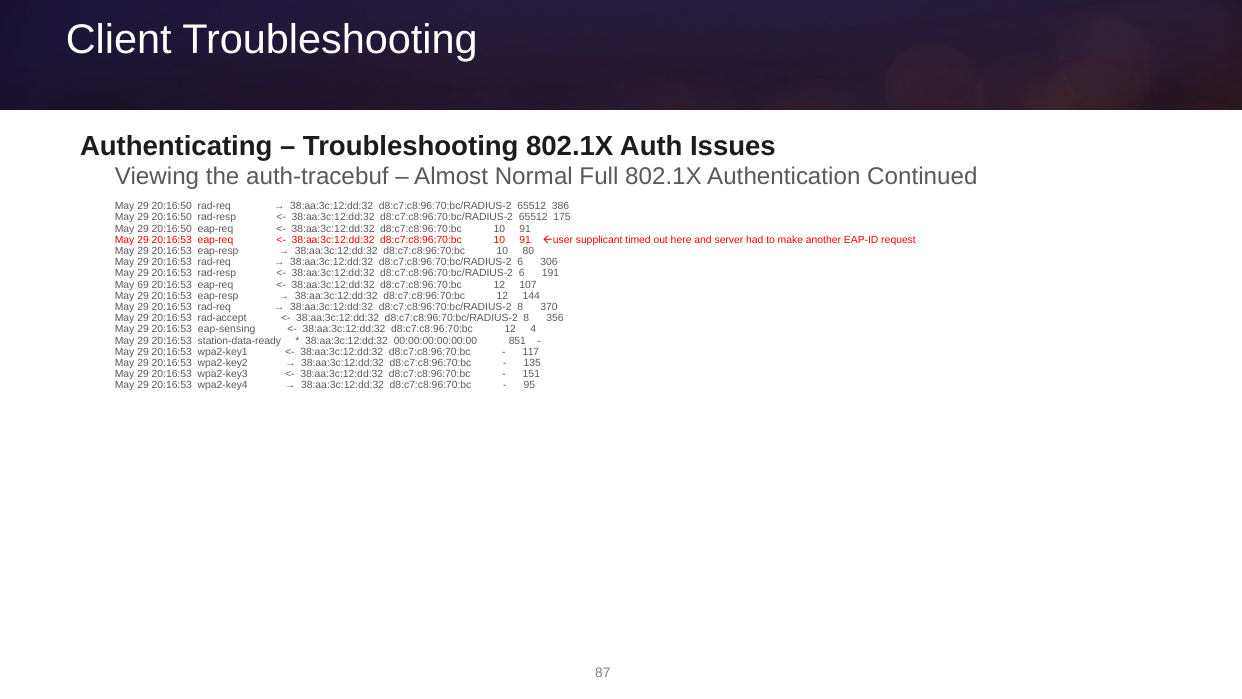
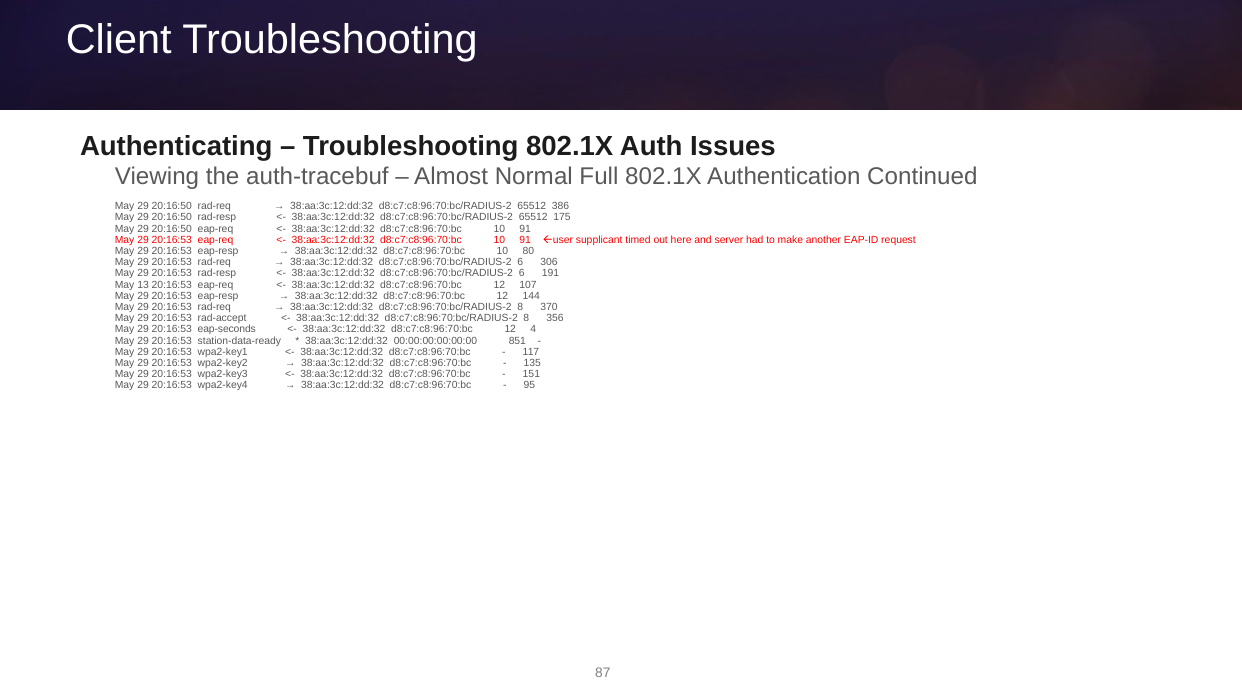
69: 69 -> 13 (143, 285)
eap-sensing: eap-sensing -> eap-seconds (227, 329)
